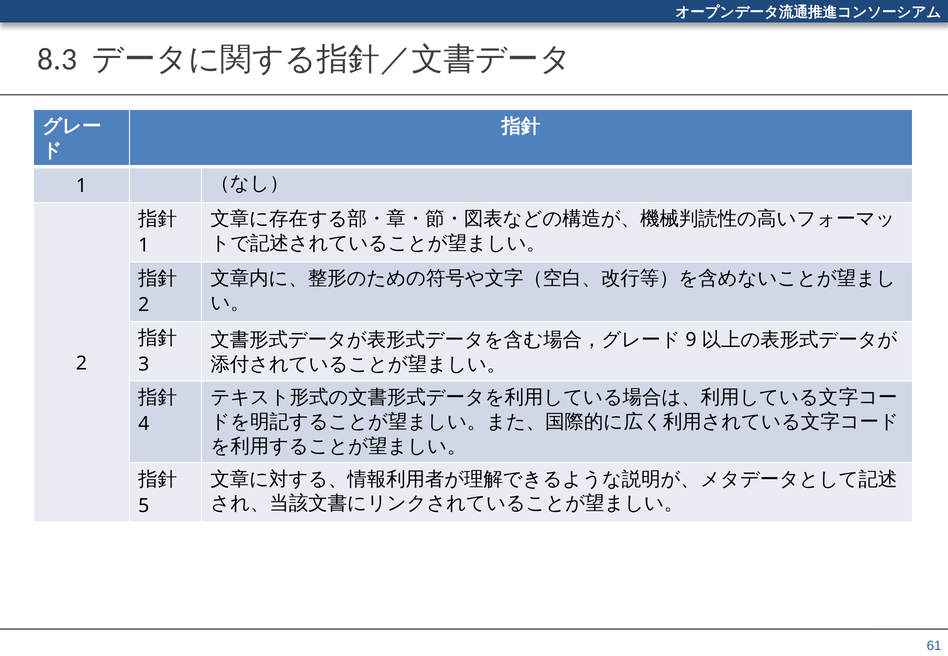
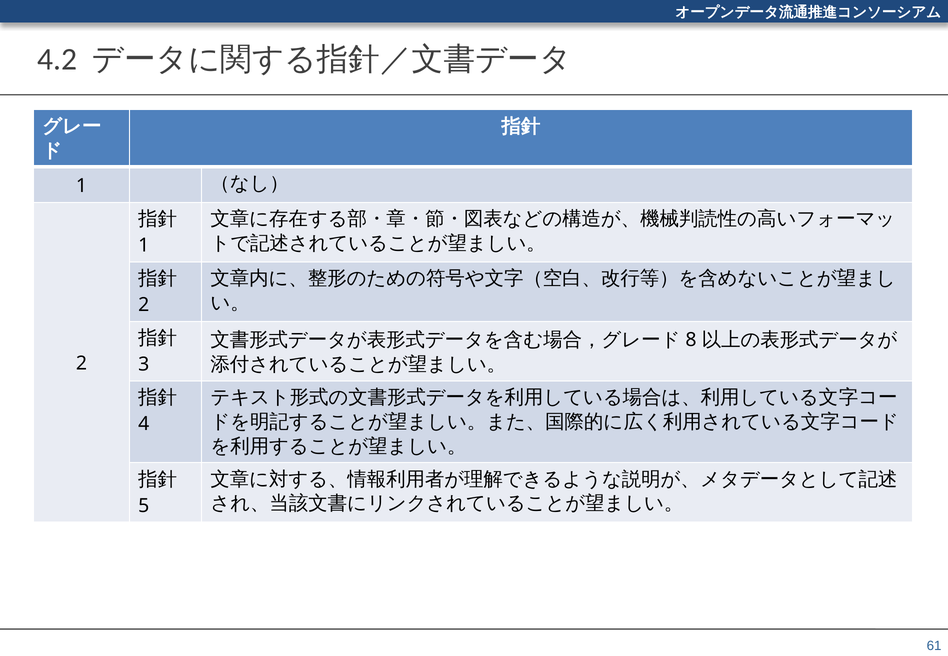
8.3: 8.3 -> 4.2 (57, 59)
9: 9 -> 8 (691, 340)
